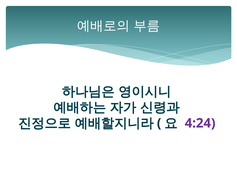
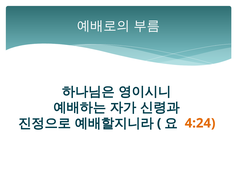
4:24 colour: purple -> orange (200, 123)
